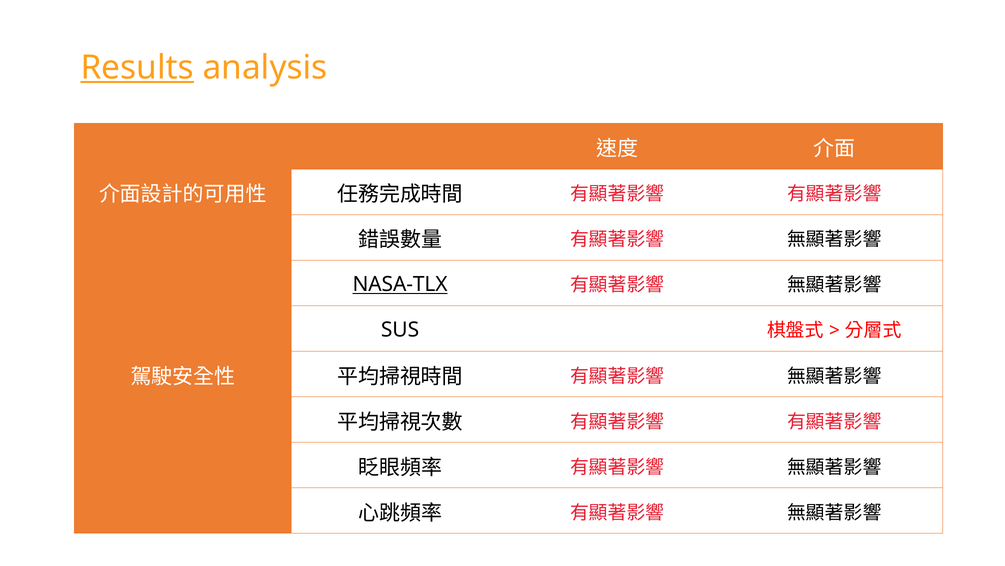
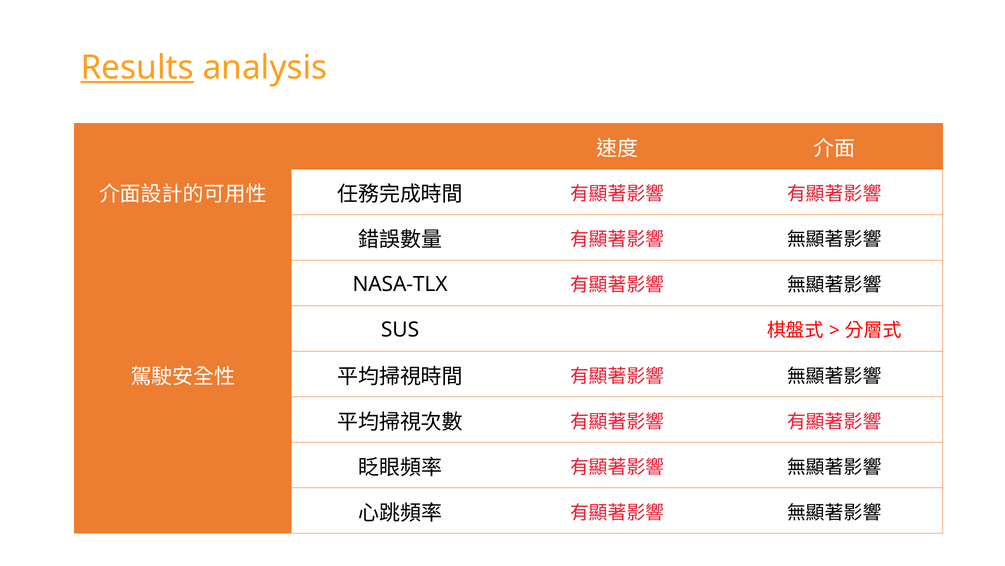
NASA-TLX underline: present -> none (400, 284)
